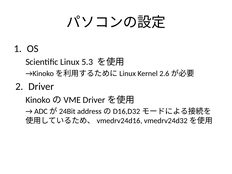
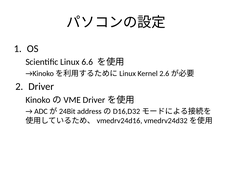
5.3: 5.3 -> 6.6 (87, 62)
